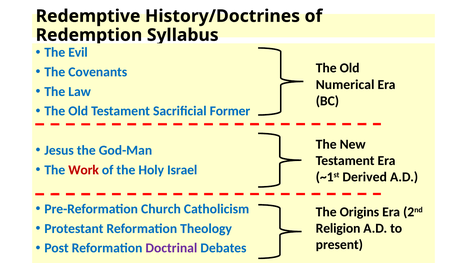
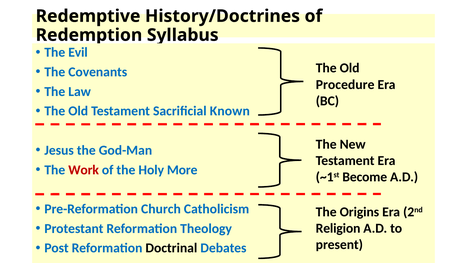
Numerical: Numerical -> Procedure (345, 84)
Former: Former -> Known (230, 111)
Israel: Israel -> More (182, 170)
Derived: Derived -> Become (365, 177)
Doctrinal colour: purple -> black (171, 248)
